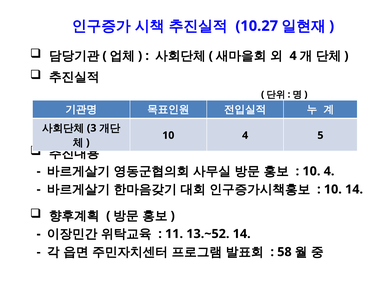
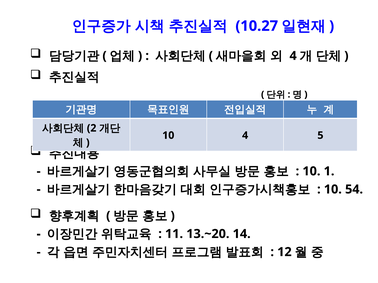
3: 3 -> 2 (92, 128)
4: 4 -> 1 (329, 172)
10 14: 14 -> 54 (354, 190)
13.~52: 13.~52 -> 13.~20 (208, 234)
58: 58 -> 12 (284, 252)
